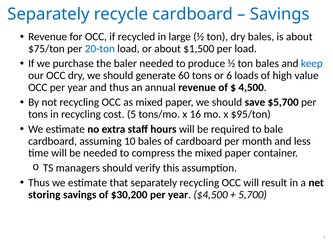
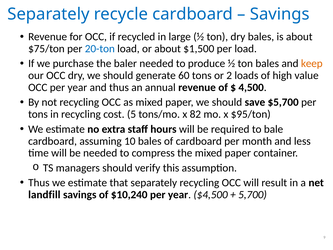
keep colour: blue -> orange (312, 63)
6: 6 -> 2 (229, 75)
16: 16 -> 82 (195, 114)
storing: storing -> landfill (44, 194)
$30,200: $30,200 -> $10,240 (129, 194)
